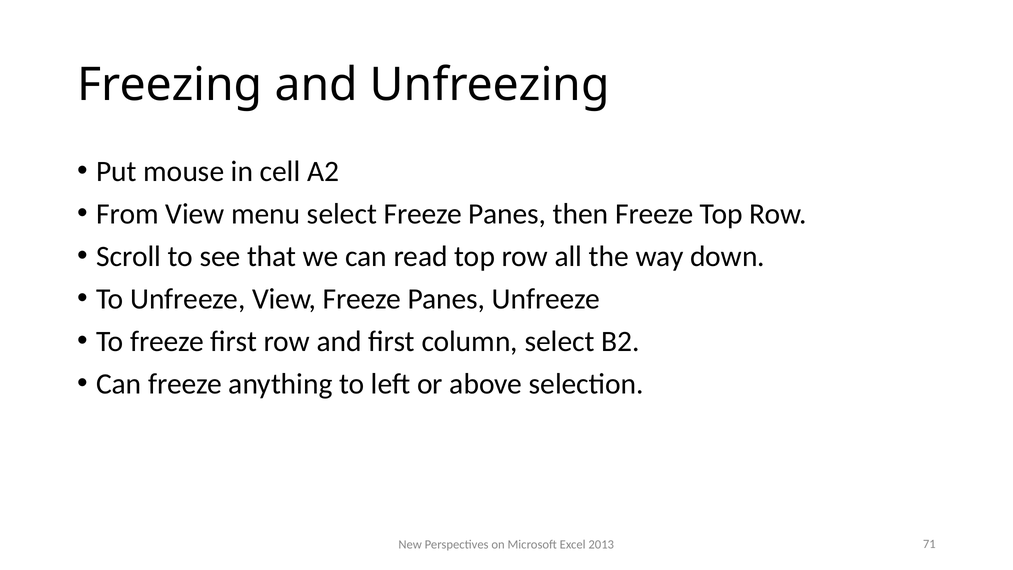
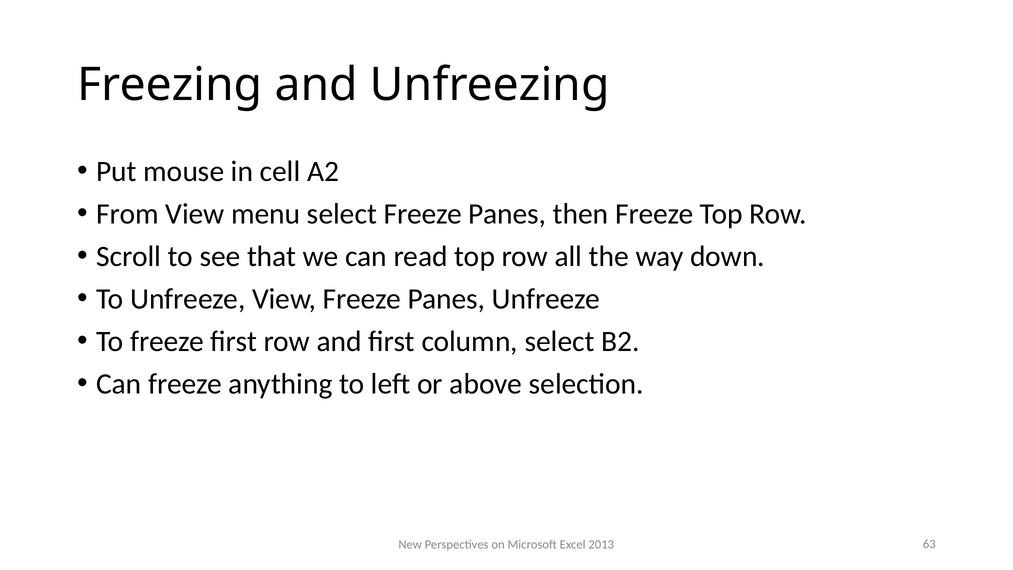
71: 71 -> 63 (929, 544)
